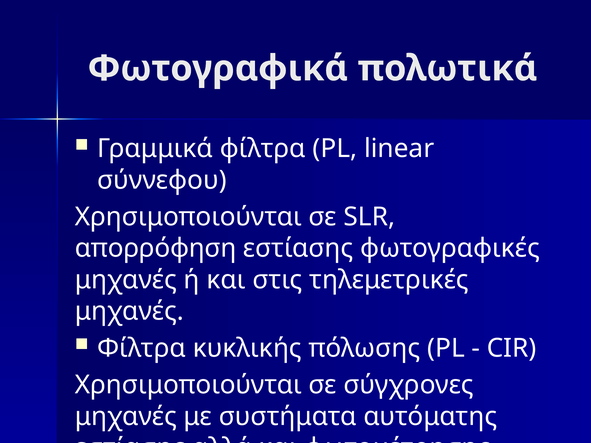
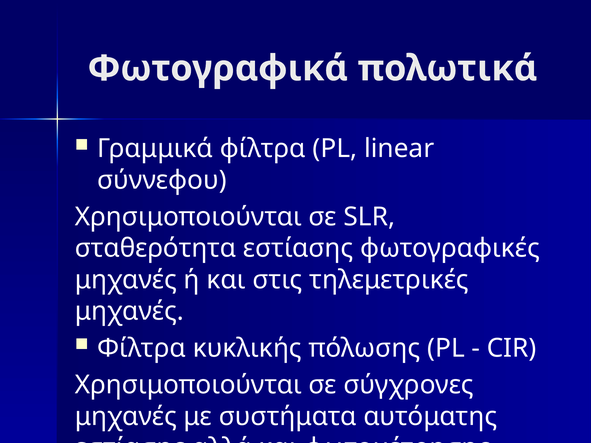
απορρόφηση: απορρόφηση -> σταθερότητα (156, 248)
